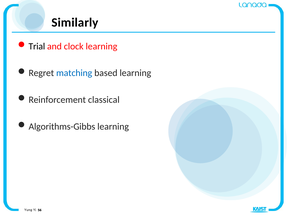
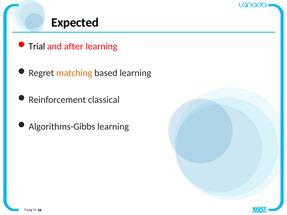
Similarly: Similarly -> Expected (75, 23)
clock: clock -> after (74, 46)
matching colour: blue -> orange (74, 73)
